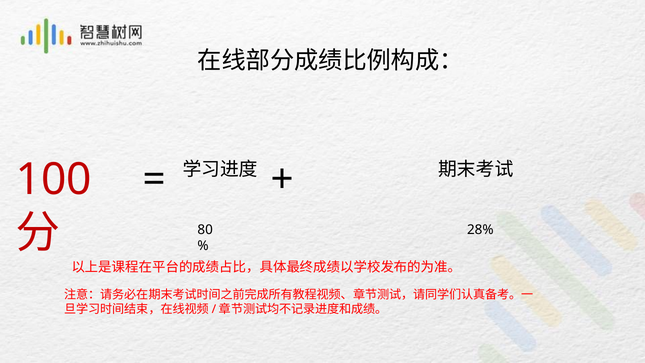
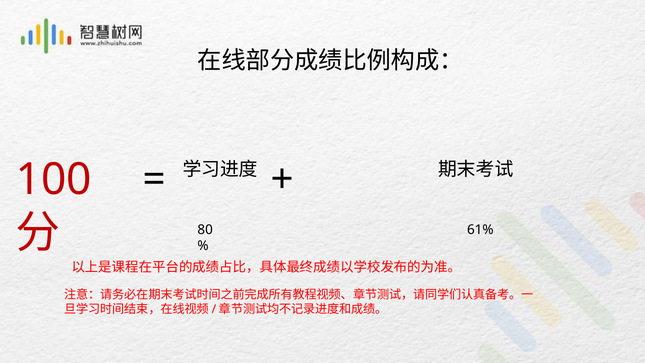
28%: 28% -> 61% (480, 229)
